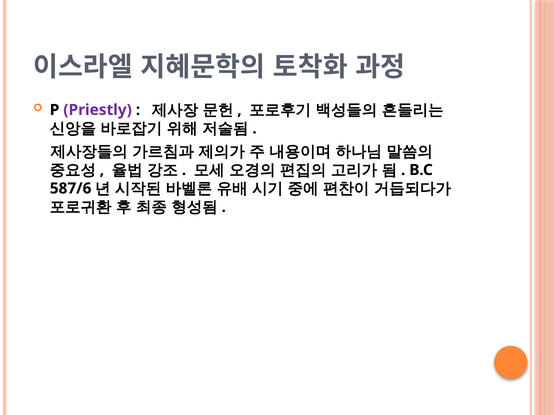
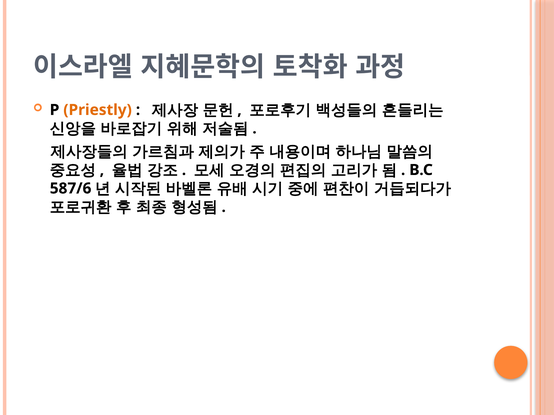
Priestly colour: purple -> orange (98, 110)
